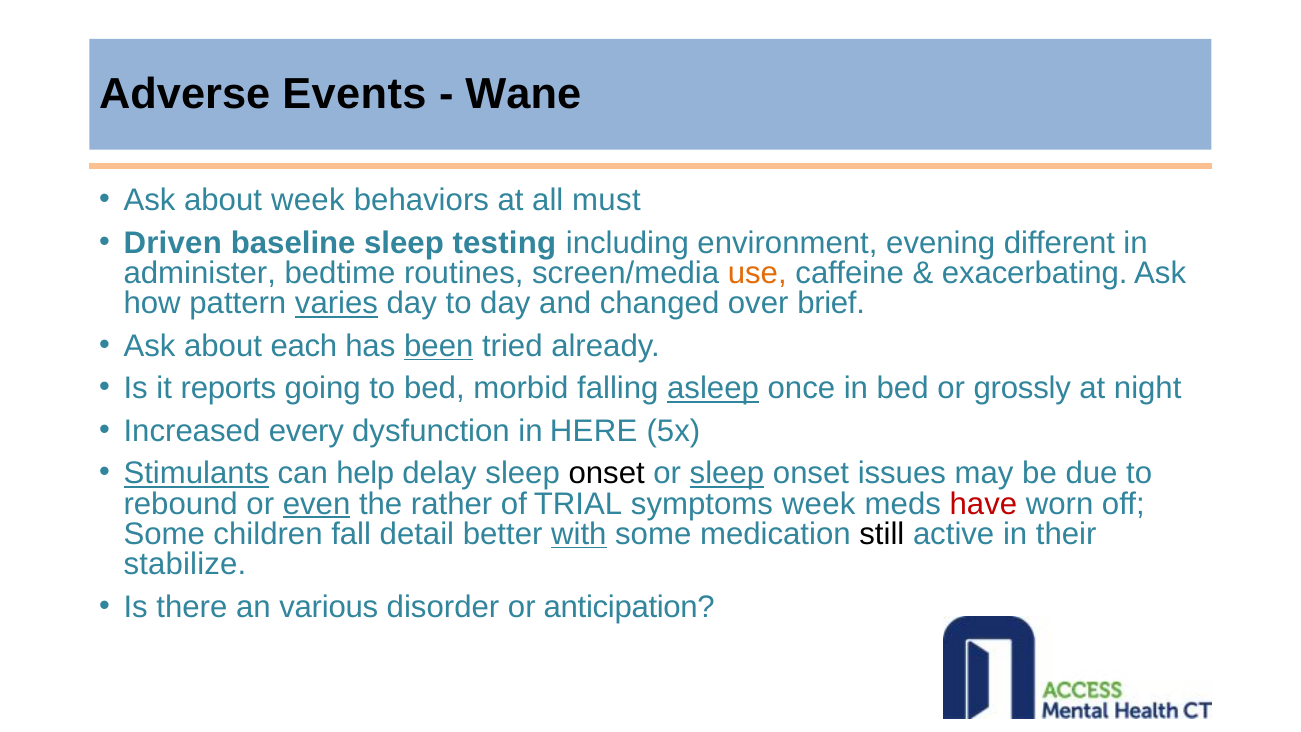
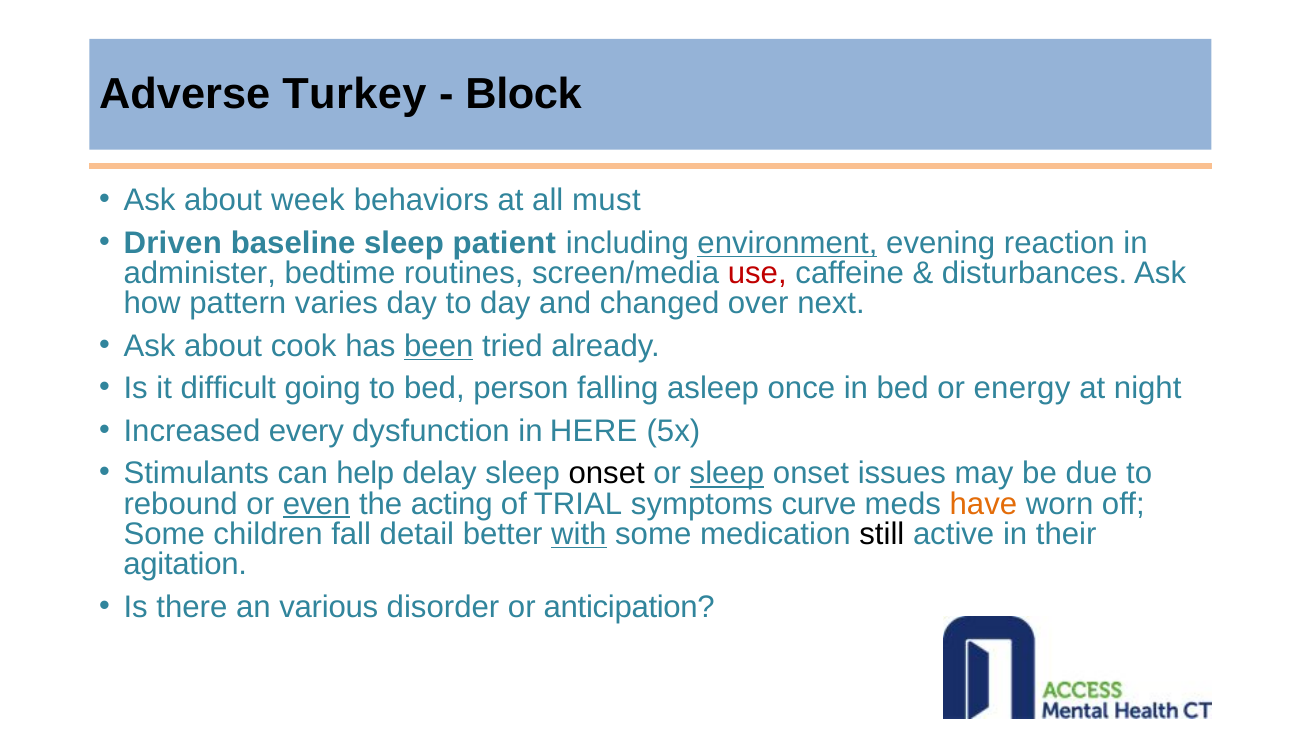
Events: Events -> Turkey (354, 94)
Wane: Wane -> Block (524, 94)
testing: testing -> patient (504, 243)
environment underline: none -> present (787, 243)
different: different -> reaction (1059, 243)
use colour: orange -> red (757, 273)
exacerbating: exacerbating -> disturbances (1035, 273)
varies underline: present -> none (336, 304)
brief: brief -> next (831, 304)
each: each -> cook (304, 346)
reports: reports -> difficult (228, 389)
morbid: morbid -> person (521, 389)
asleep underline: present -> none (713, 389)
grossly: grossly -> energy (1022, 389)
Stimulants underline: present -> none (196, 473)
rather: rather -> acting (452, 504)
symptoms week: week -> curve (819, 504)
have colour: red -> orange (983, 504)
stabilize: stabilize -> agitation (185, 564)
